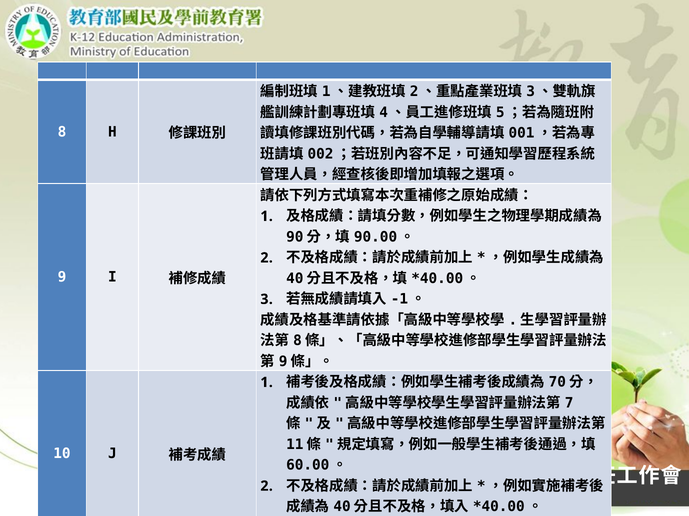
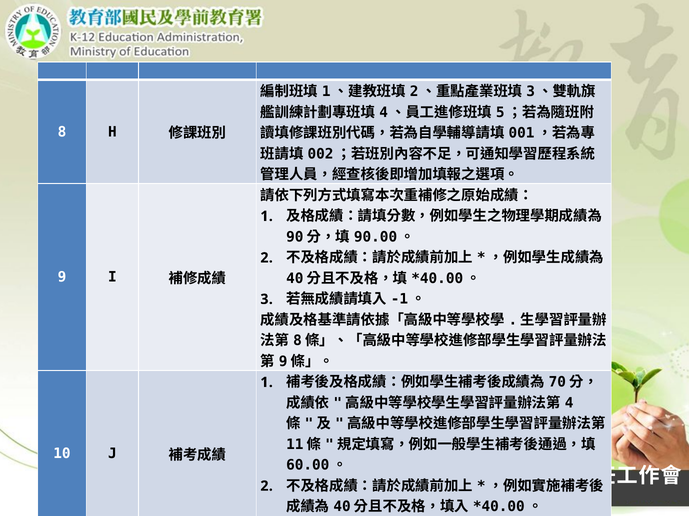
7: 7 -> 4 (569, 404)
